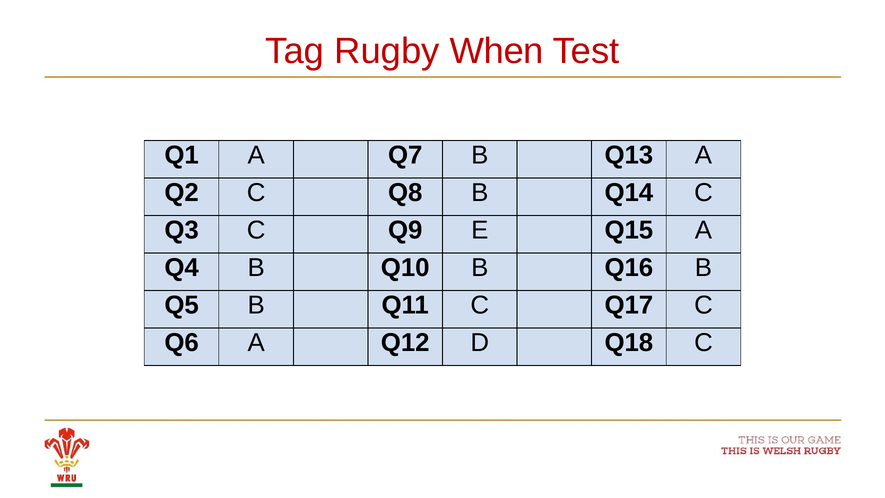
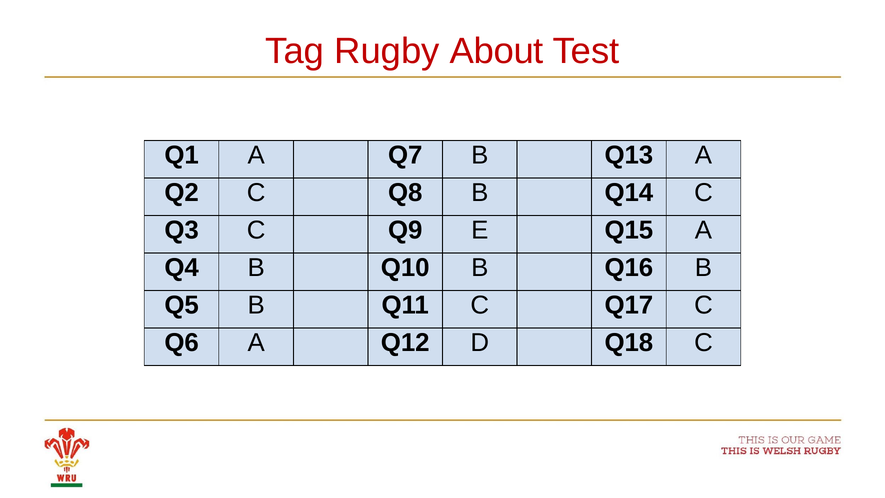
When: When -> About (497, 51)
